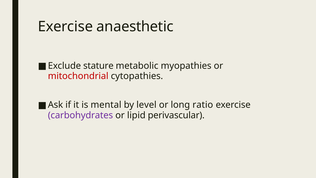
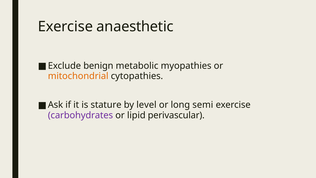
stature: stature -> benign (98, 66)
mitochondrial colour: red -> orange (78, 76)
mental: mental -> stature (106, 105)
ratio: ratio -> semi (203, 105)
